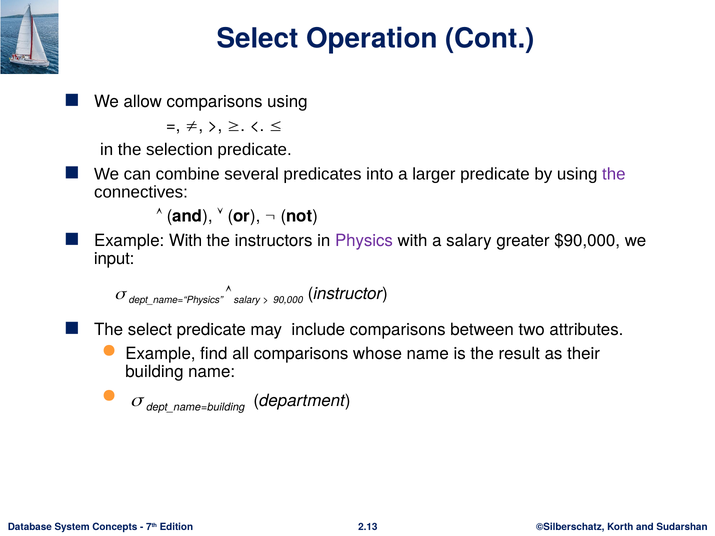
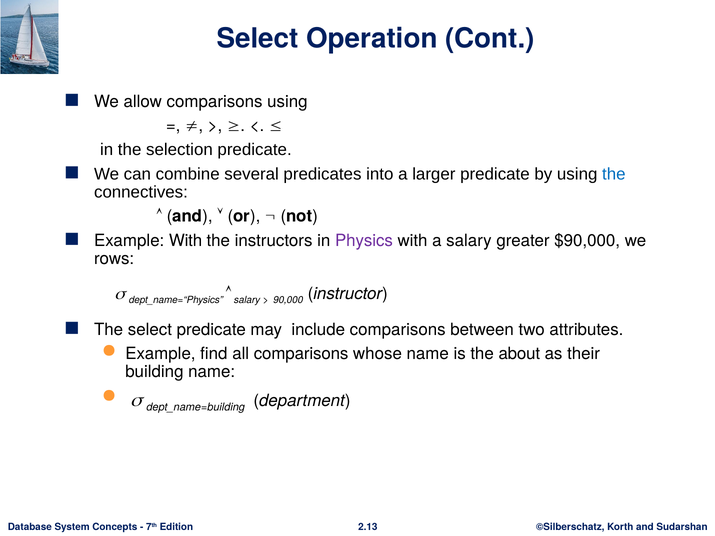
the colour: purple -> blue (614, 174)
input: input -> rows (114, 259)
result: result -> about (519, 354)
